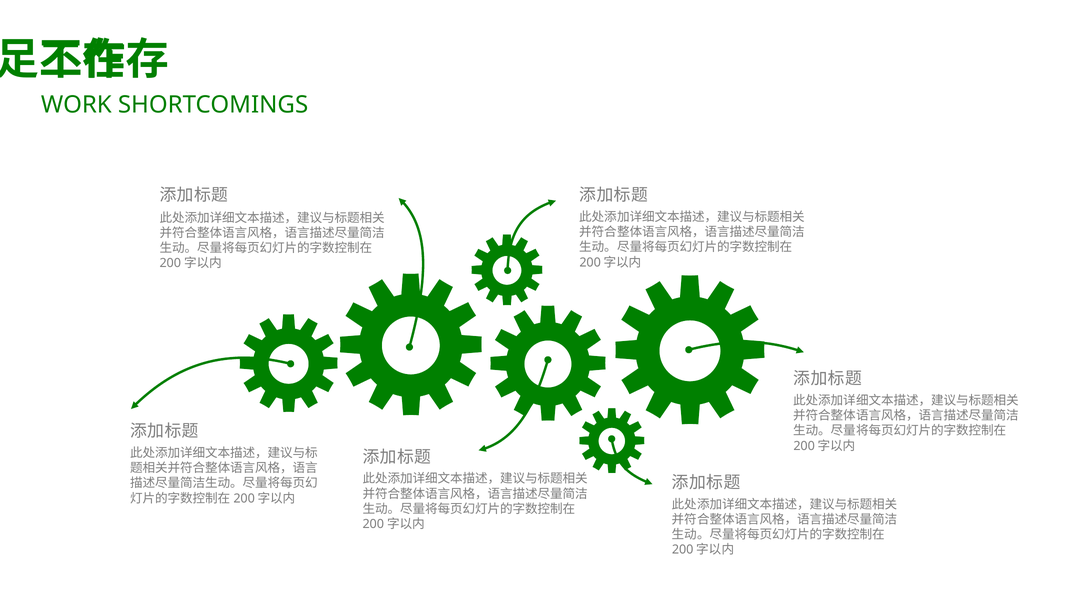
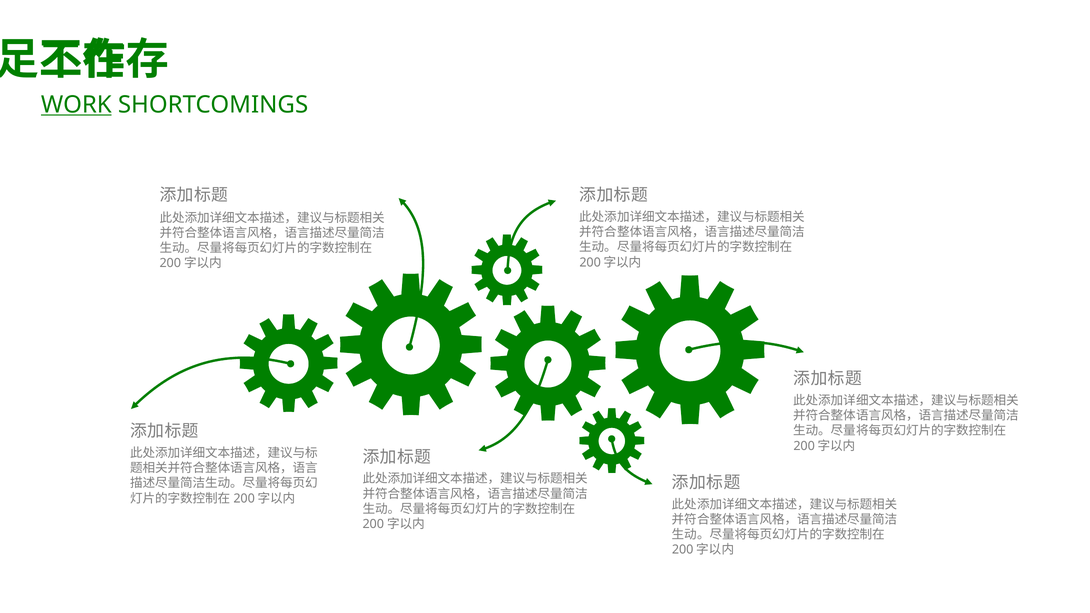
WORK underline: none -> present (76, 105)
